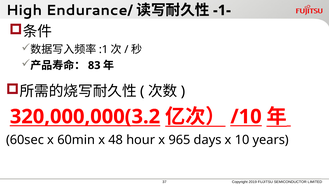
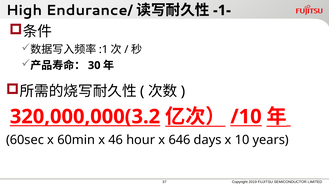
83: 83 -> 30 (94, 65)
48: 48 -> 46 (116, 140)
965: 965 -> 646 (179, 140)
